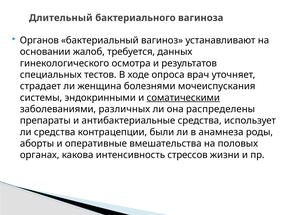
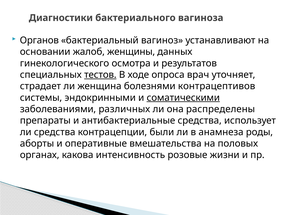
Длительный: Длительный -> Диагностики (61, 18)
требуется: требуется -> женщины (131, 52)
тестов underline: none -> present (100, 75)
мочеиспускания: мочеиспускания -> контрацептивов (217, 86)
стрессов: стрессов -> розовые (187, 155)
